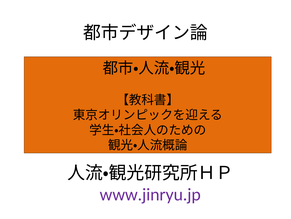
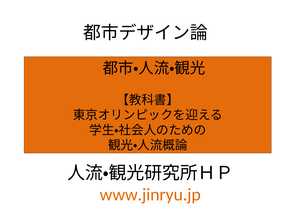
www.jinryu.jp colour: purple -> orange (150, 194)
